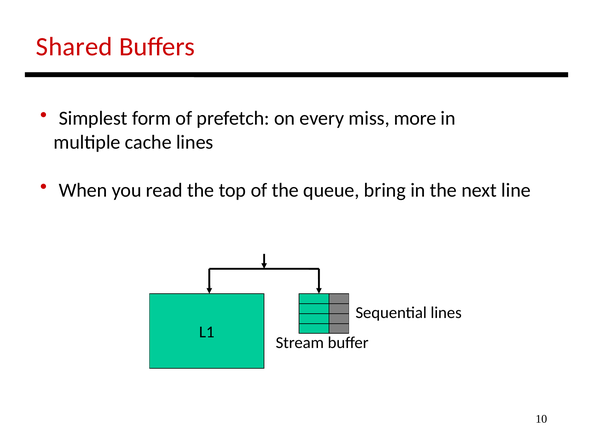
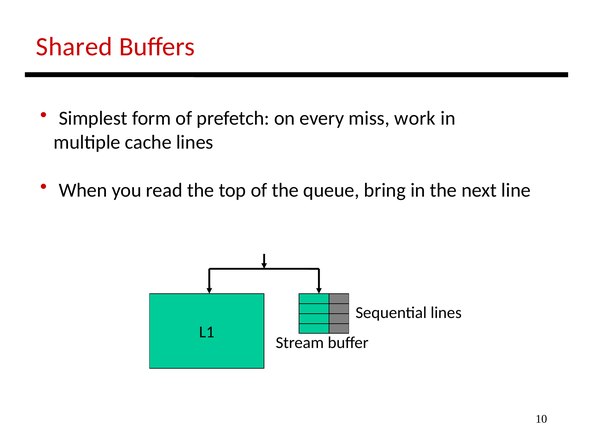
more: more -> work (415, 119)
